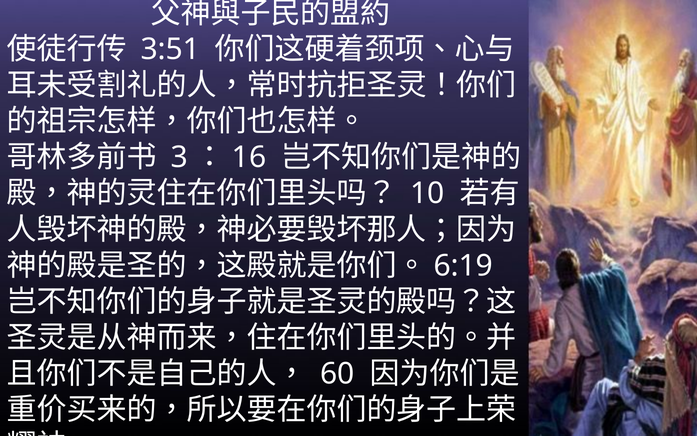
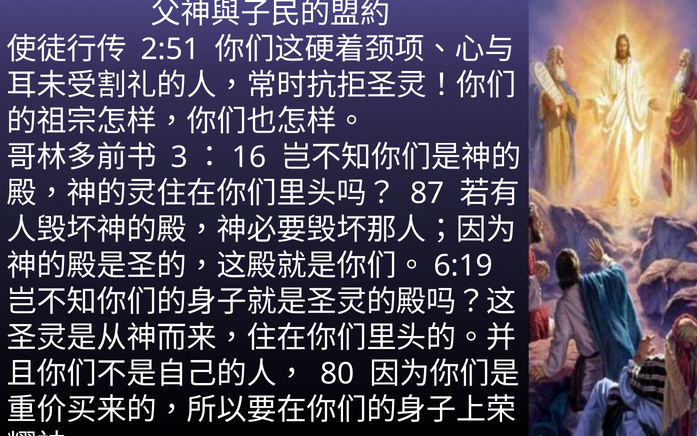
3:51: 3:51 -> 2:51 (170, 49)
10: 10 -> 87 (427, 193)
60: 60 -> 80 (338, 374)
